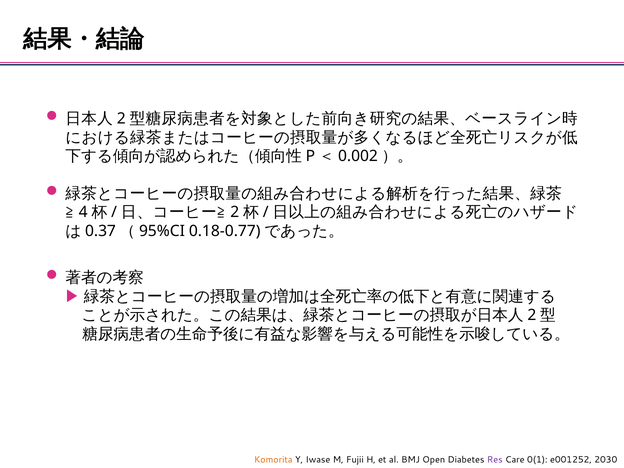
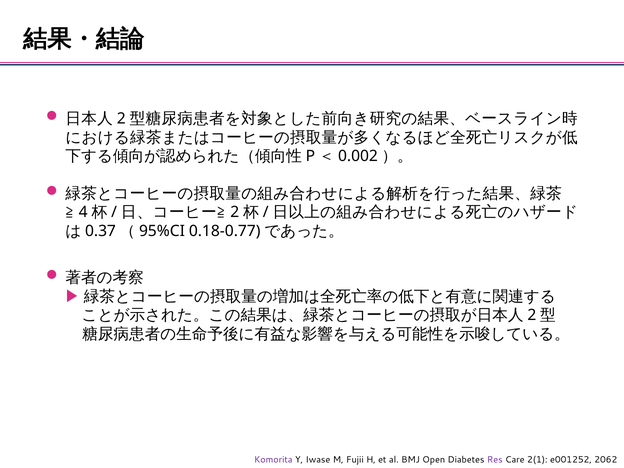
Komorita colour: orange -> purple (273, 460)
0(1: 0(1 -> 2(1 (537, 460)
2030: 2030 -> 2062 (606, 460)
